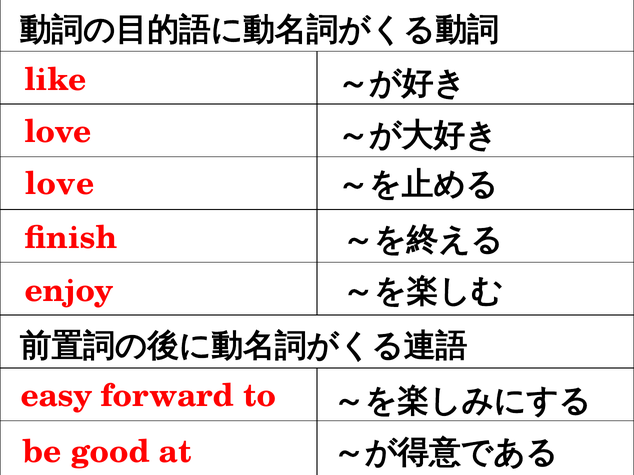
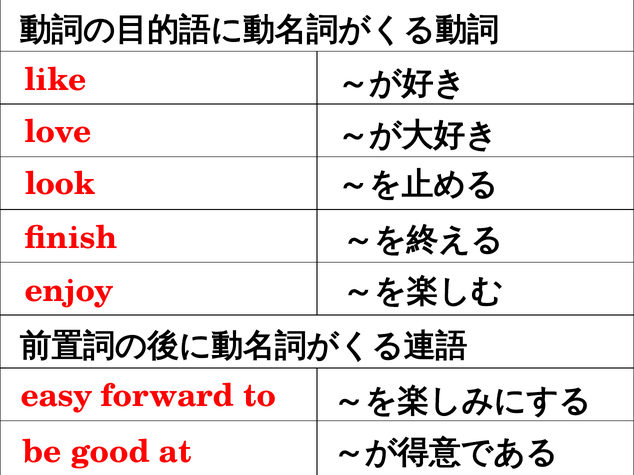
love: love -> look (60, 184)
